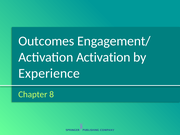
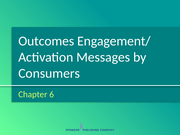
Activation Activation: Activation -> Messages (103, 57)
Experience: Experience -> Consumers (49, 73)
8: 8 -> 6 (52, 94)
